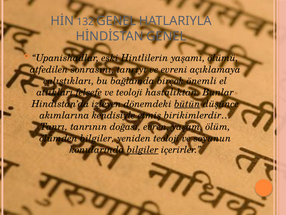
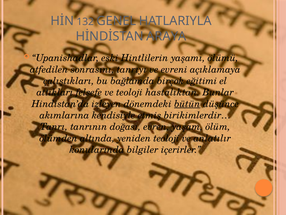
HİNDİSTAN GENEL: GENEL -> ARAYA (166, 36)
önemli: önemli -> eğitimi (202, 81)
ölümden bilgiler: bilgiler -> altında (97, 138)
soyunun: soyunun -> anlatılır (212, 138)
bilgiler underline: present -> none (143, 149)
